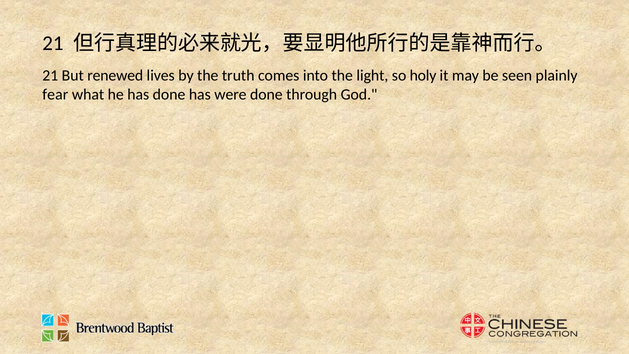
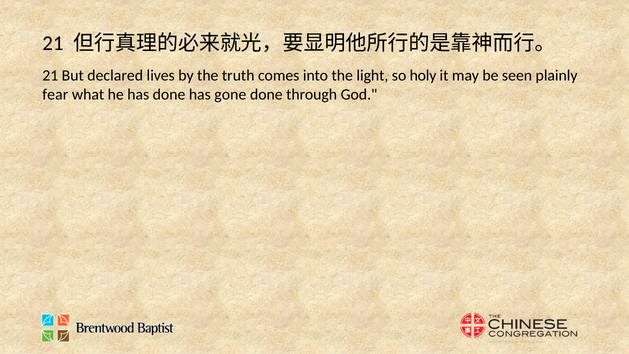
renewed: renewed -> declared (115, 76)
were: were -> gone (230, 94)
